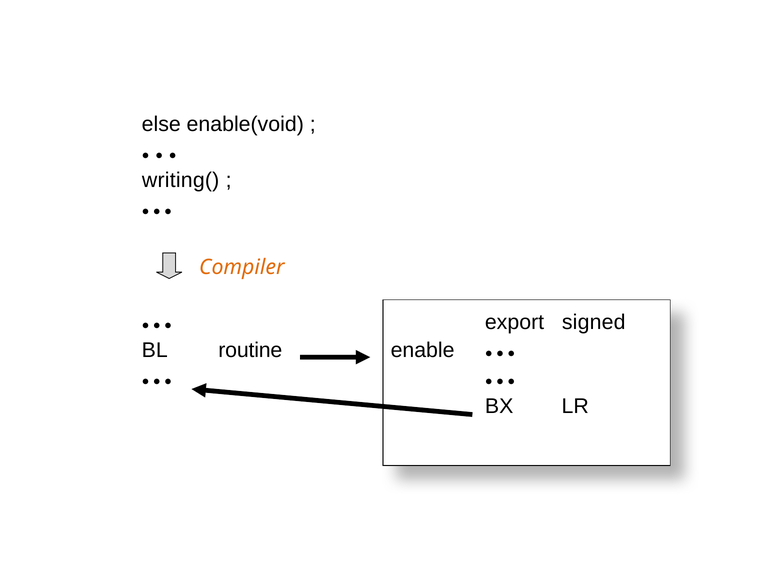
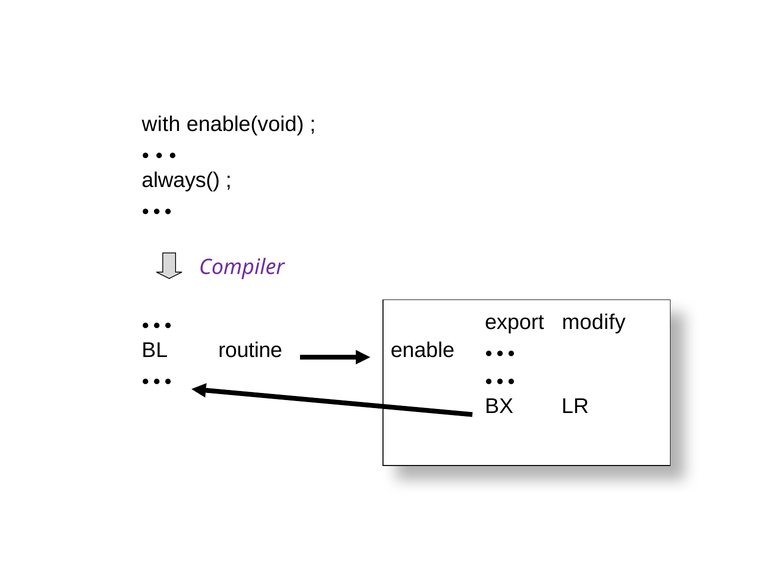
else: else -> with (161, 125)
writing(: writing( -> always( (181, 181)
Compiler colour: orange -> purple (242, 267)
signed: signed -> modify (594, 322)
